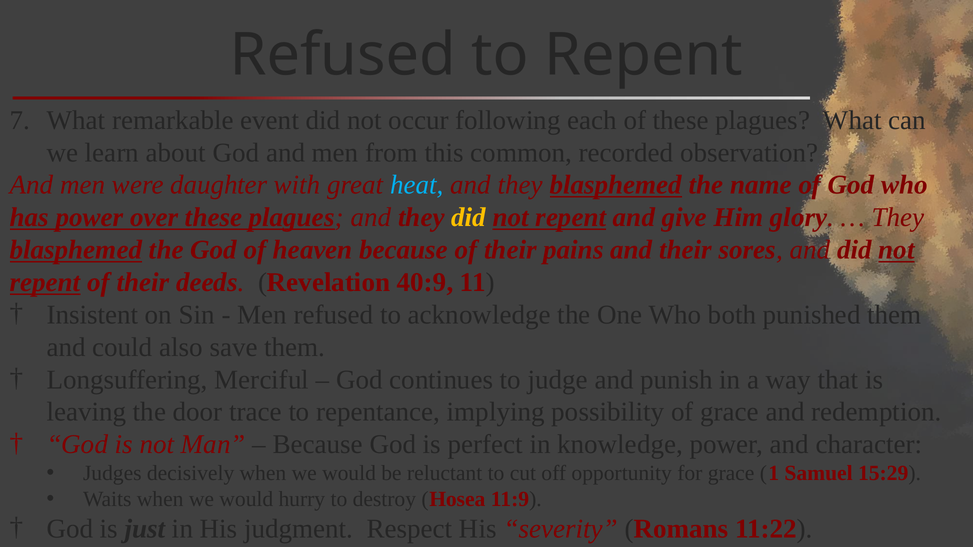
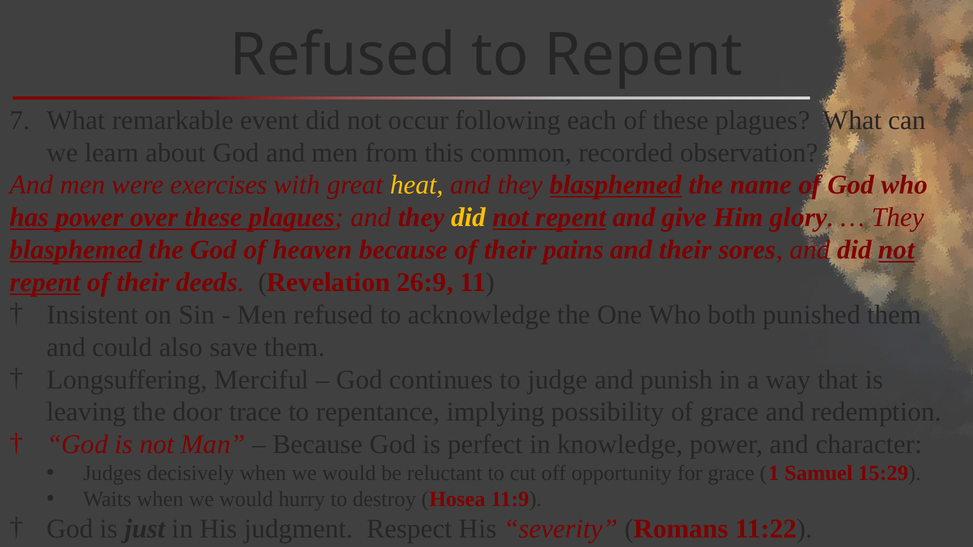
daughter: daughter -> exercises (219, 185)
heat colour: light blue -> yellow (417, 185)
40:9: 40:9 -> 26:9 (425, 283)
